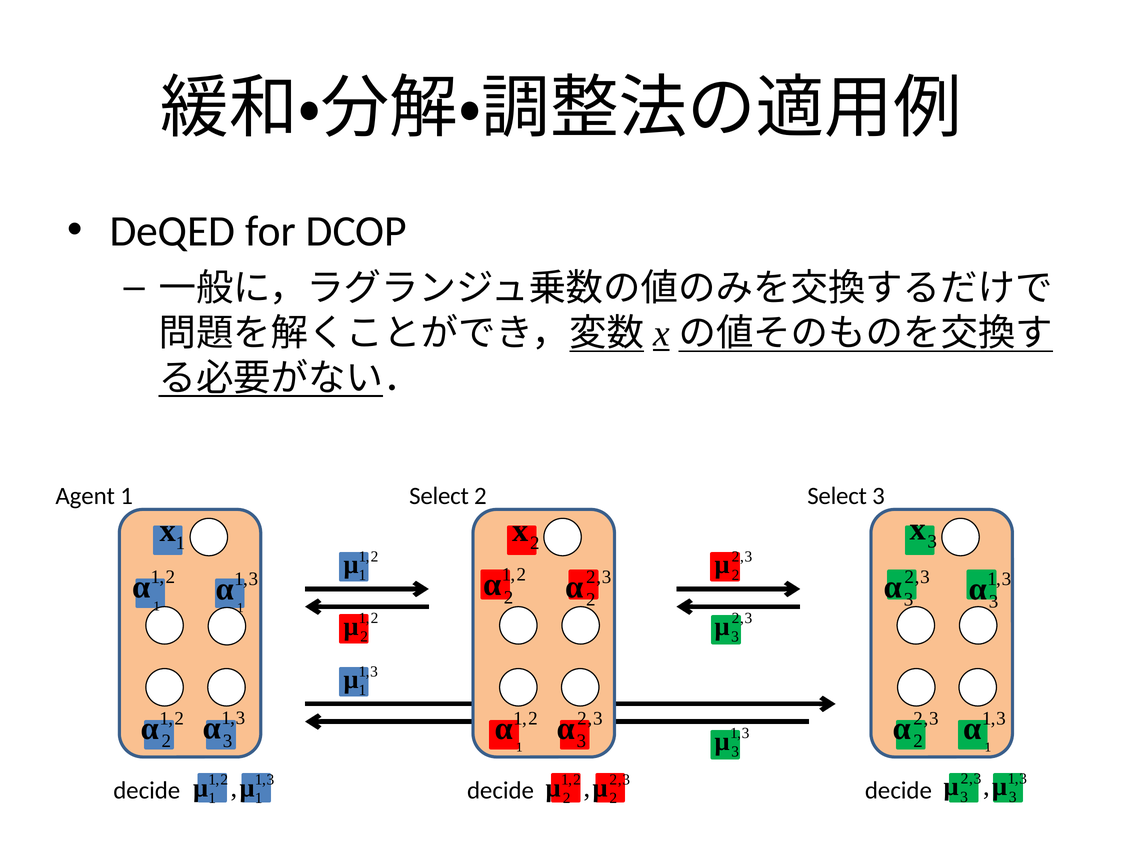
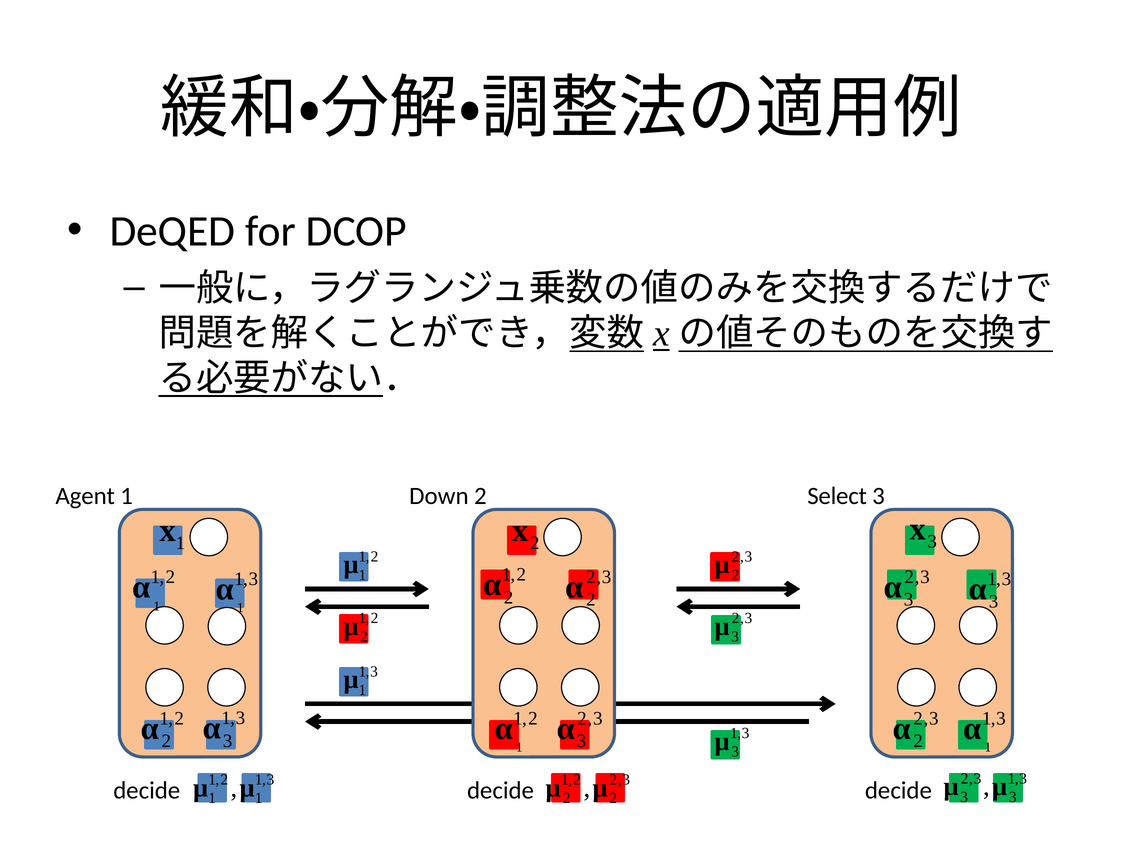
1 Select: Select -> Down (439, 496)
